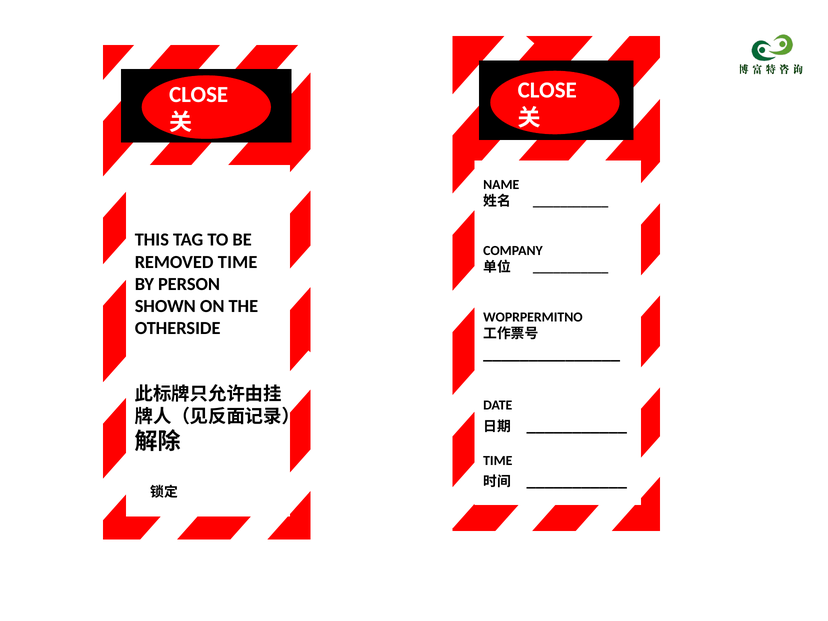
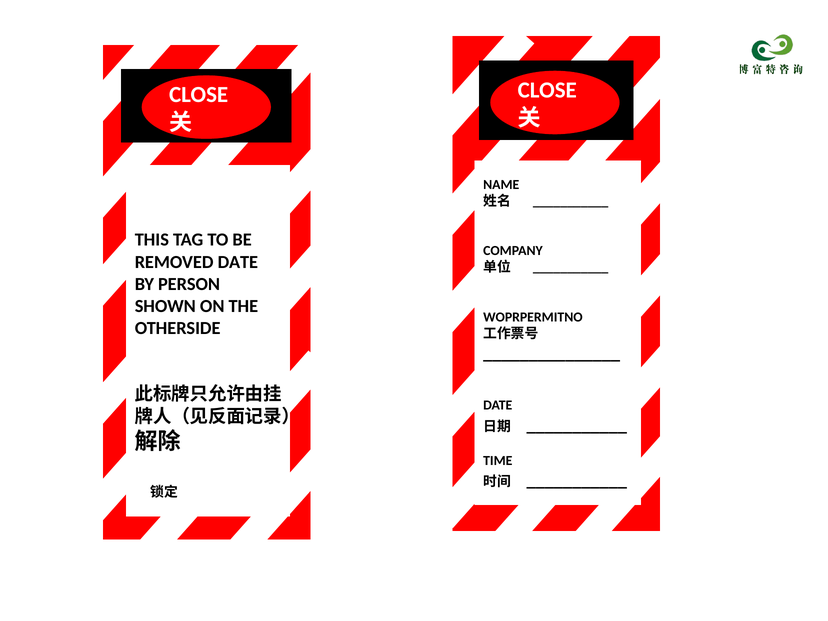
REMOVED TIME: TIME -> DATE (238, 262)
